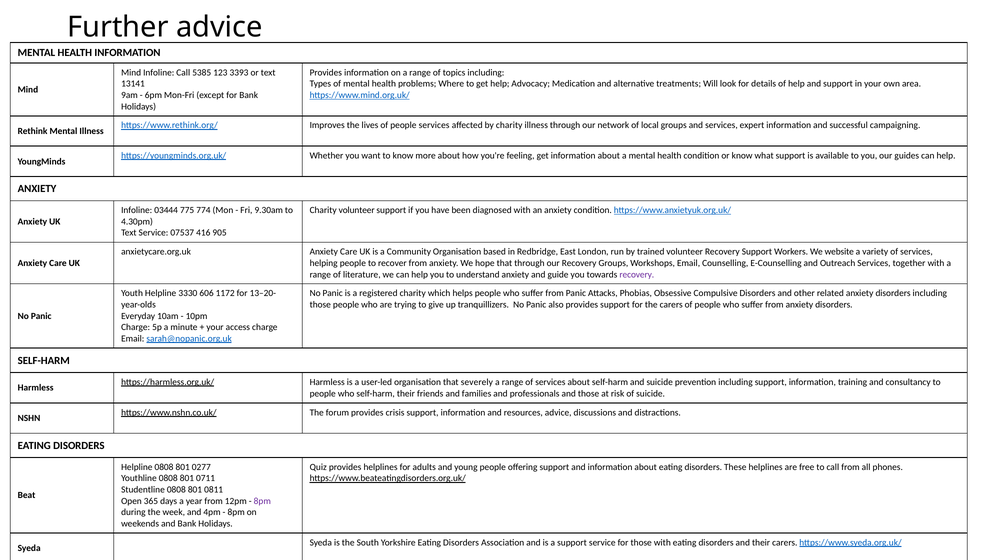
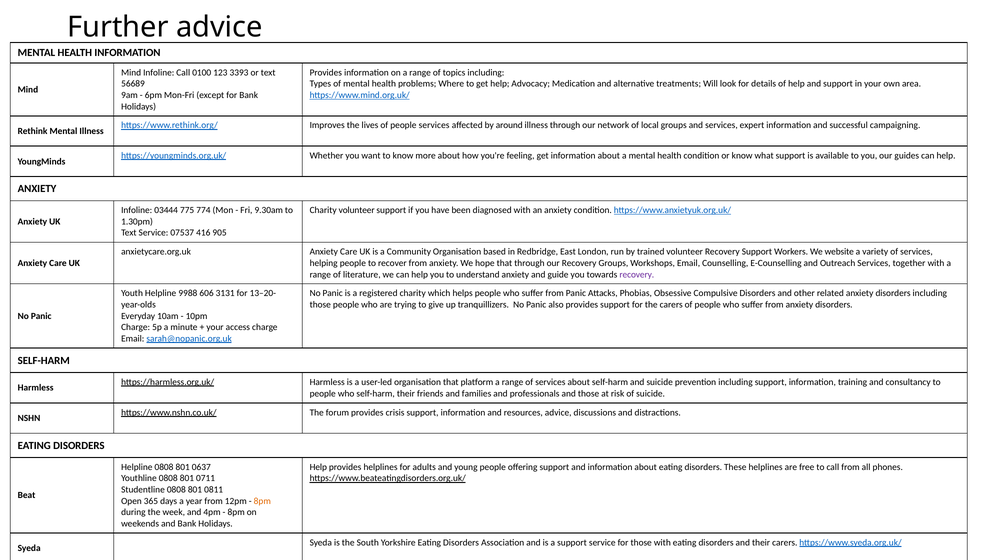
5385: 5385 -> 0100 (202, 72)
13141: 13141 -> 56689 (133, 84)
by charity: charity -> around (509, 125)
4.30pm: 4.30pm -> 1.30pm (137, 221)
3330: 3330 -> 9988 (188, 293)
1172: 1172 -> 3131 (225, 293)
severely: severely -> platform (477, 382)
0277: 0277 -> 0637 (201, 467)
Quiz: Quiz -> Help (318, 467)
8pm colour: purple -> orange (262, 501)
